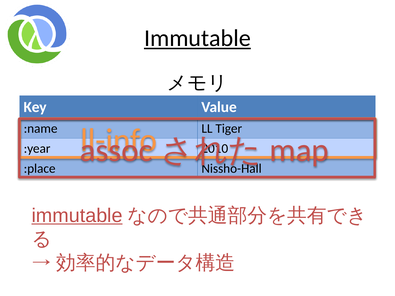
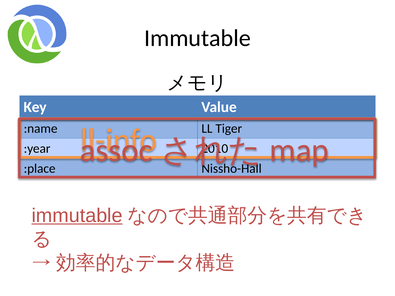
Immutable underline: present -> none (197, 38)
